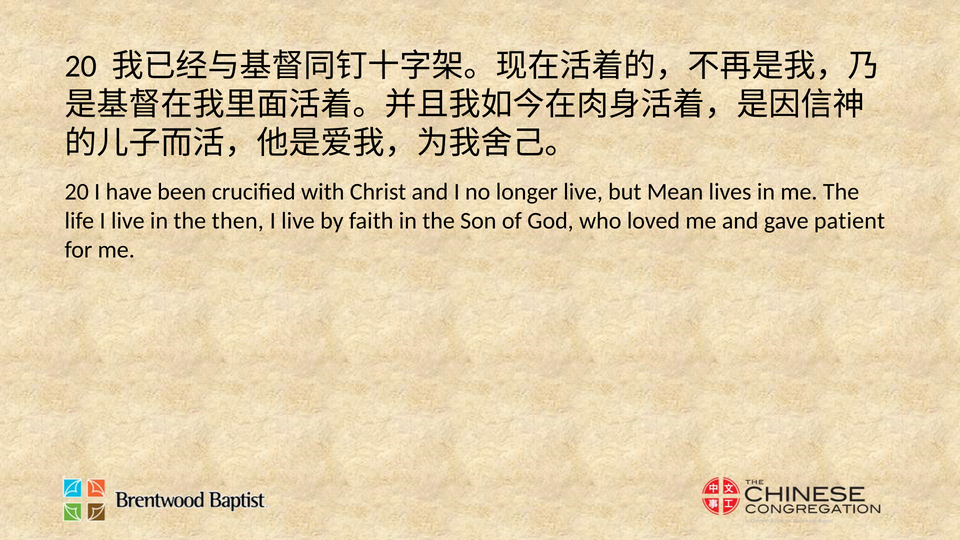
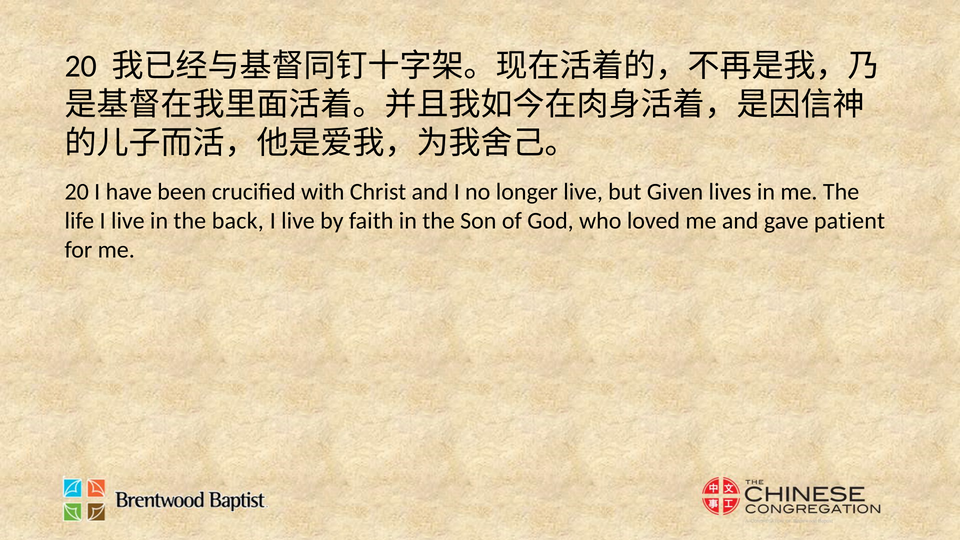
Mean: Mean -> Given (675, 192)
then: then -> back (238, 221)
